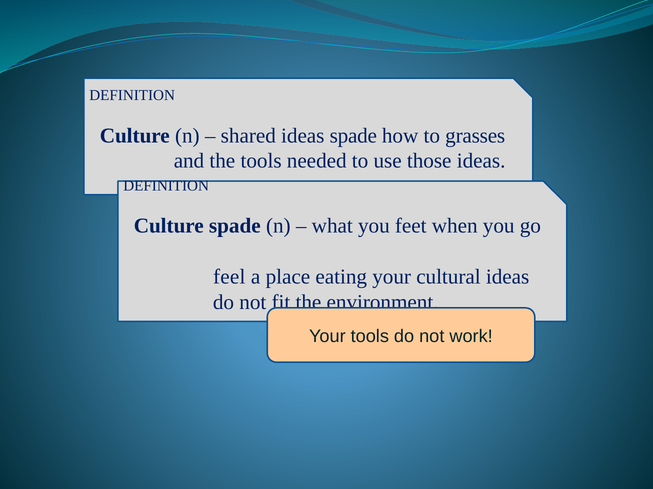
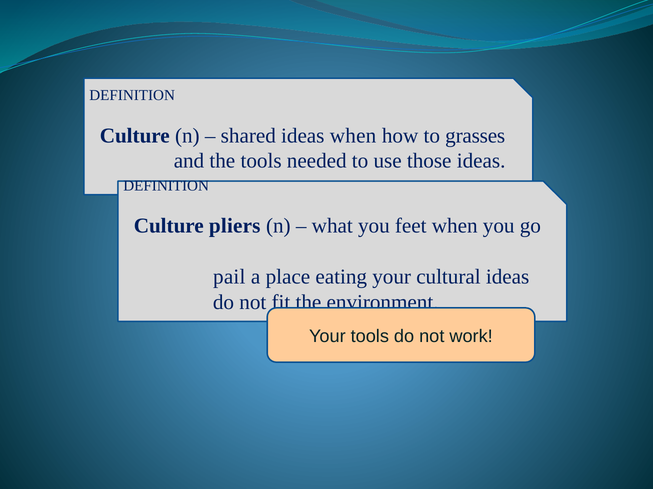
ideas spade: spade -> when (353, 136)
Culture spade: spade -> pliers (235, 226)
feel: feel -> pail (229, 277)
